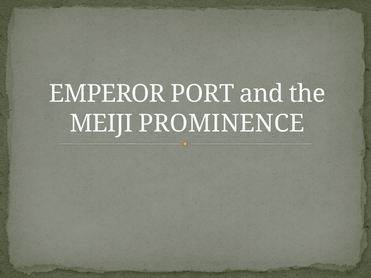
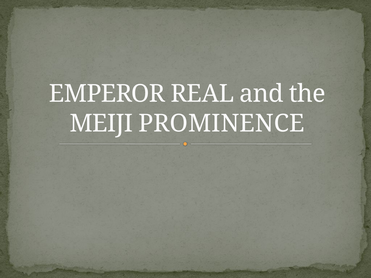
PORT: PORT -> REAL (202, 94)
